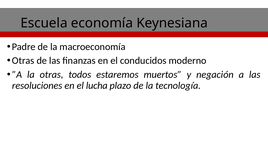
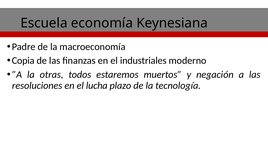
Otras: Otras -> Copia (23, 61)
conducidos: conducidos -> industriales (143, 61)
